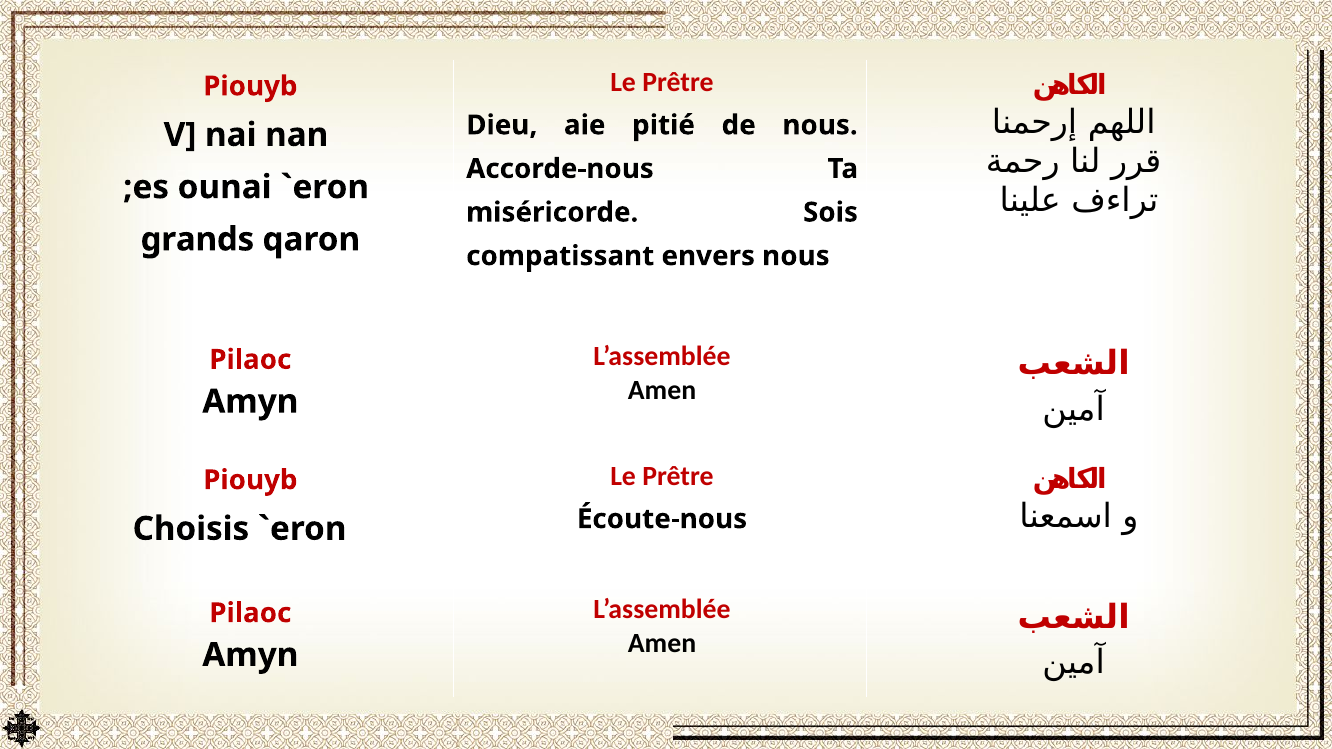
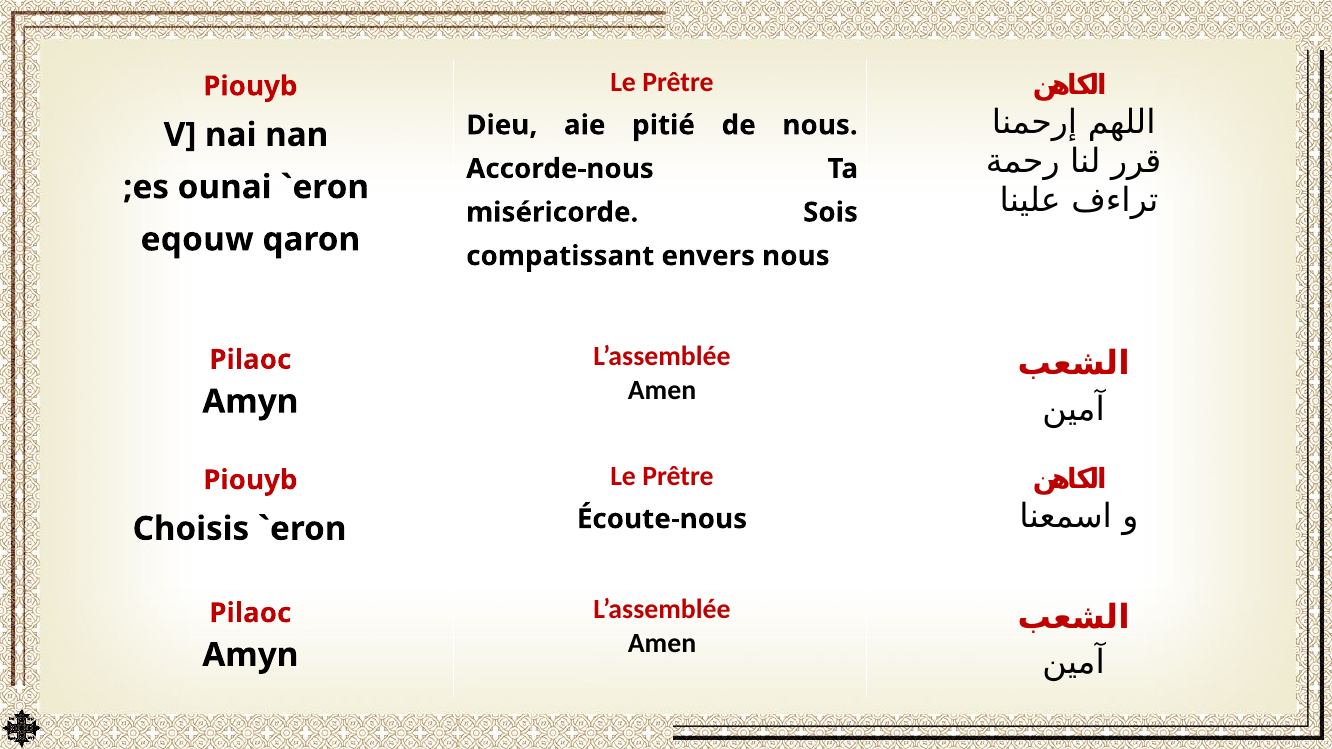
grands: grands -> eqouw (197, 240)
